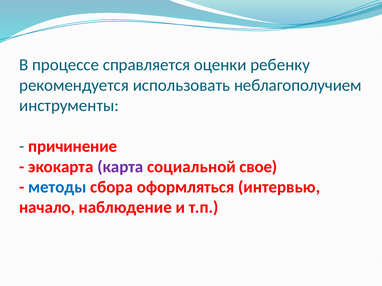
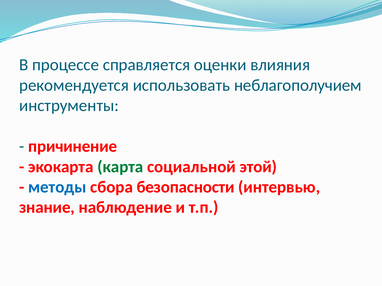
ребенку: ребенку -> влияния (280, 65)
карта colour: purple -> green (120, 167)
свое: свое -> этой (258, 167)
оформляться: оформляться -> безопасности (186, 187)
начало: начало -> знание (47, 208)
